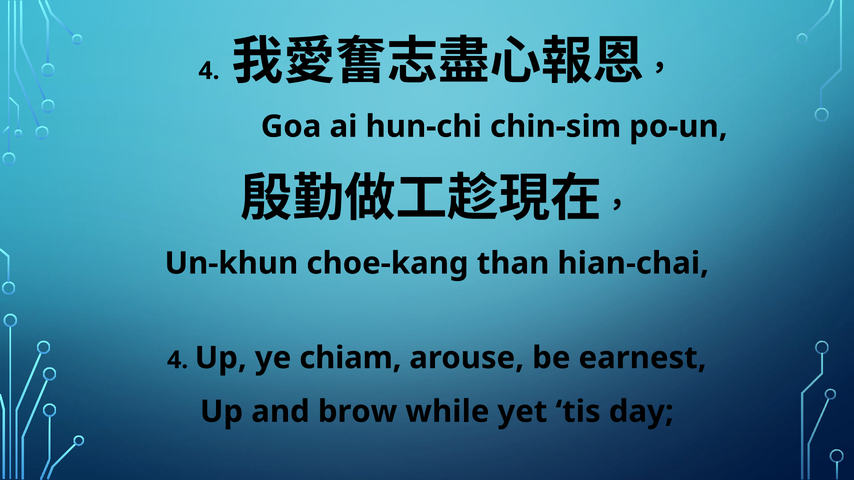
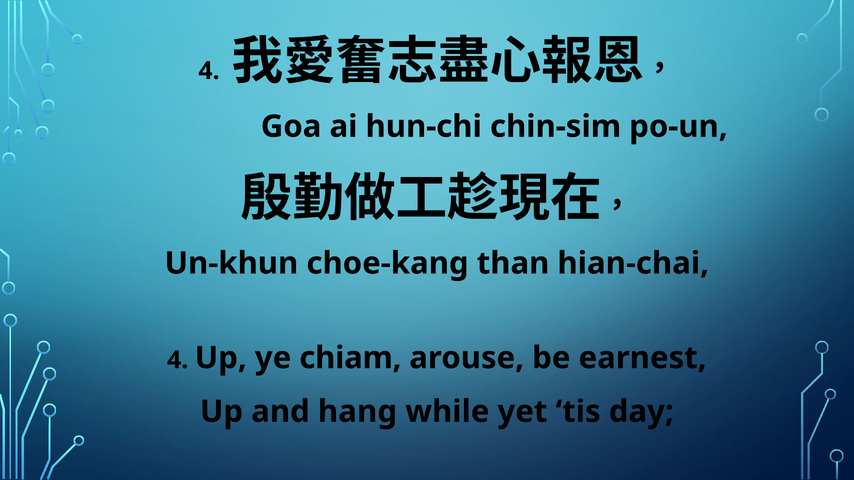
brow: brow -> hang (357, 412)
